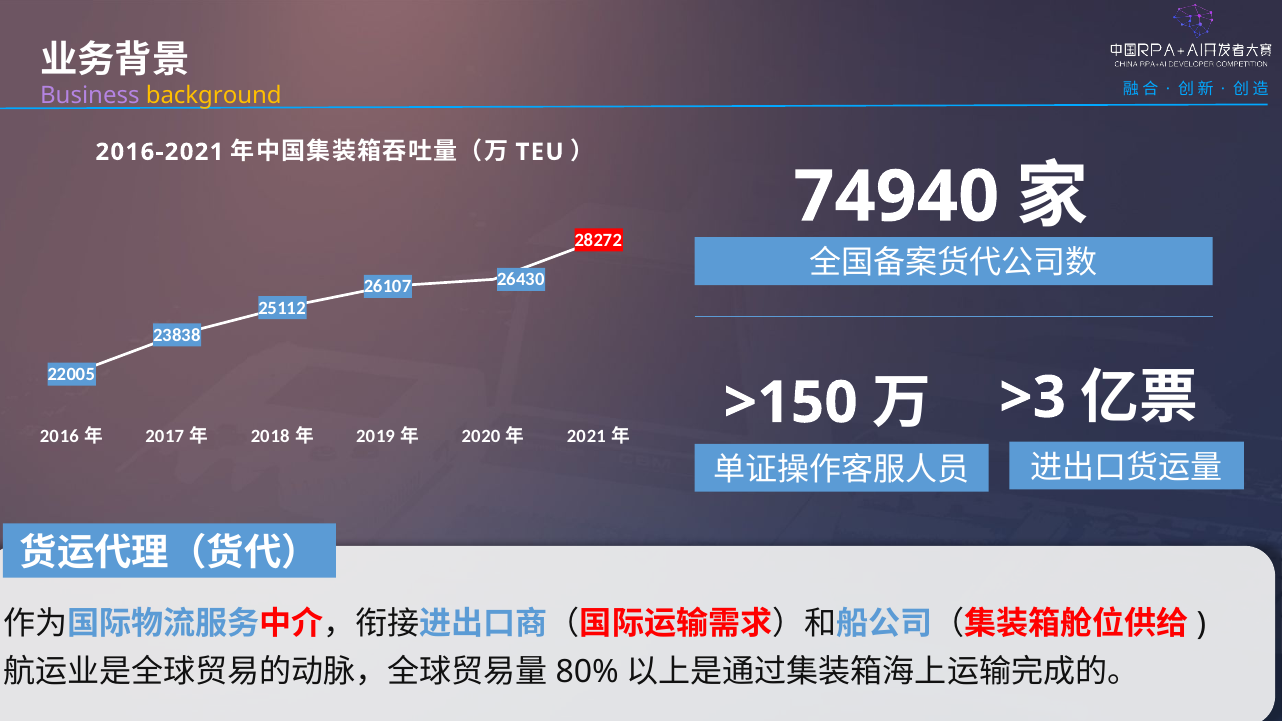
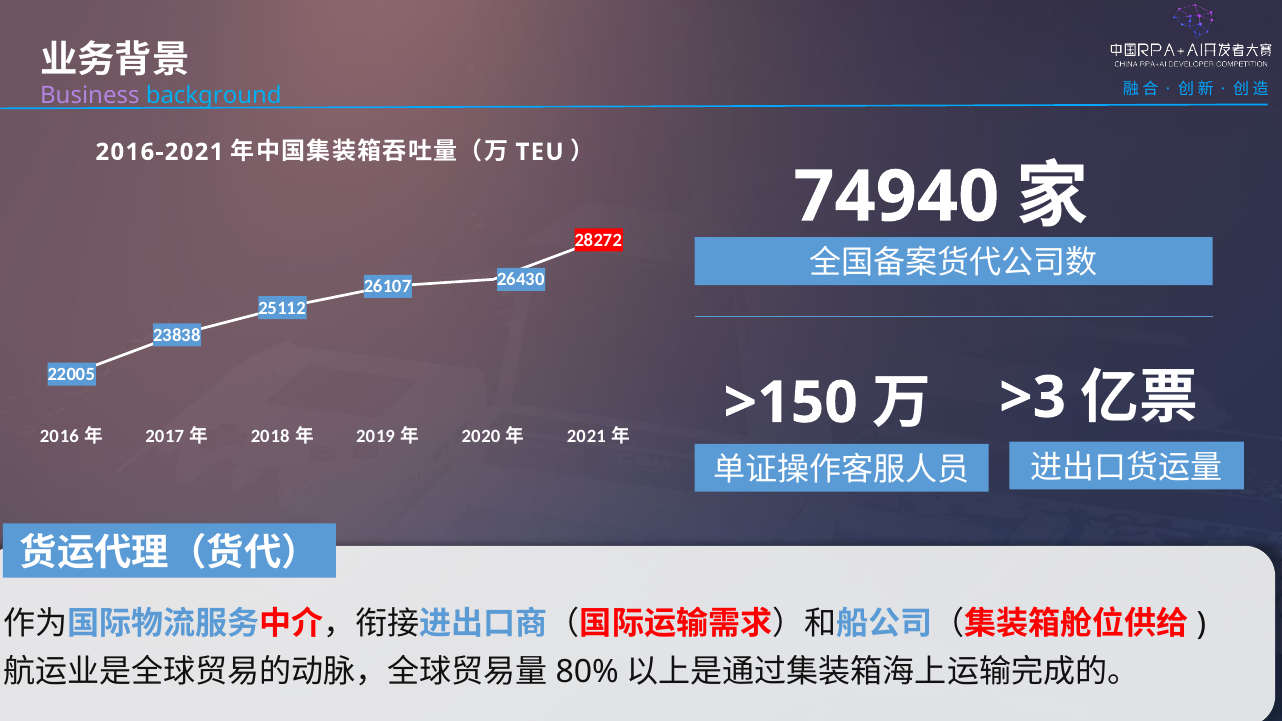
background colour: yellow -> light blue (214, 96)
